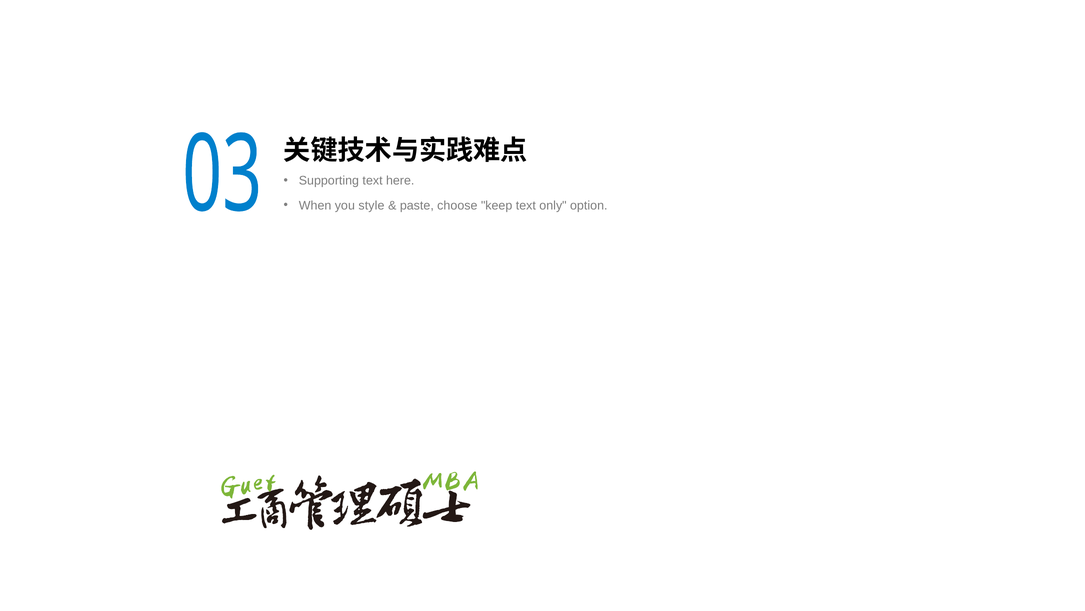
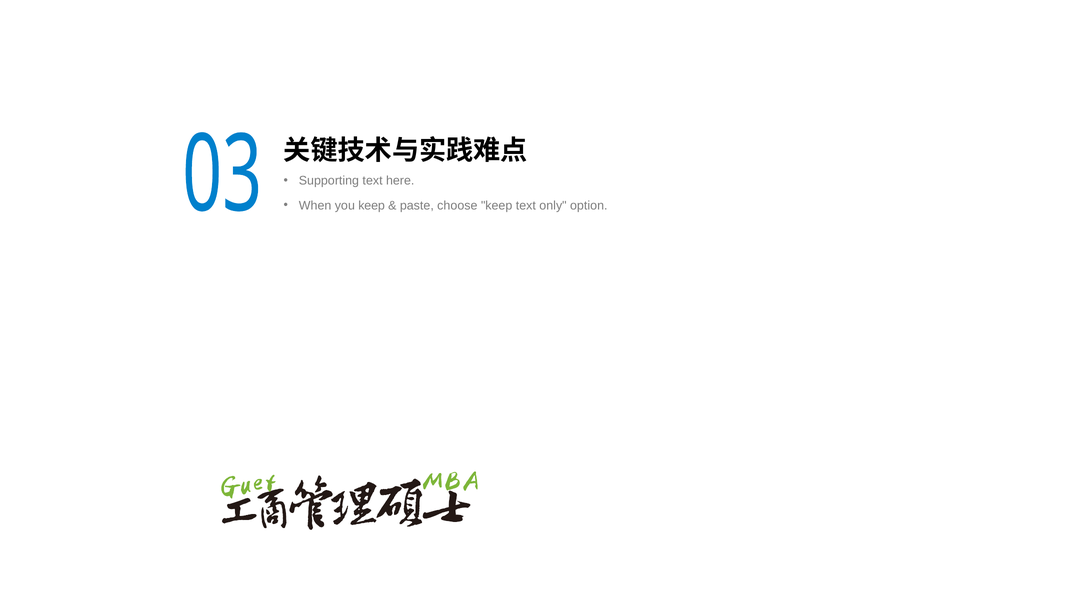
you style: style -> keep (372, 205)
